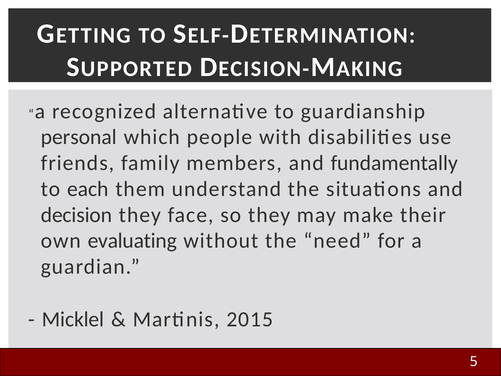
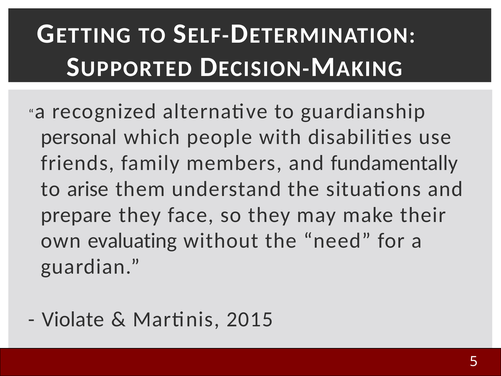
each: each -> arise (88, 189)
decision: decision -> prepare (76, 215)
Micklel: Micklel -> Violate (73, 319)
